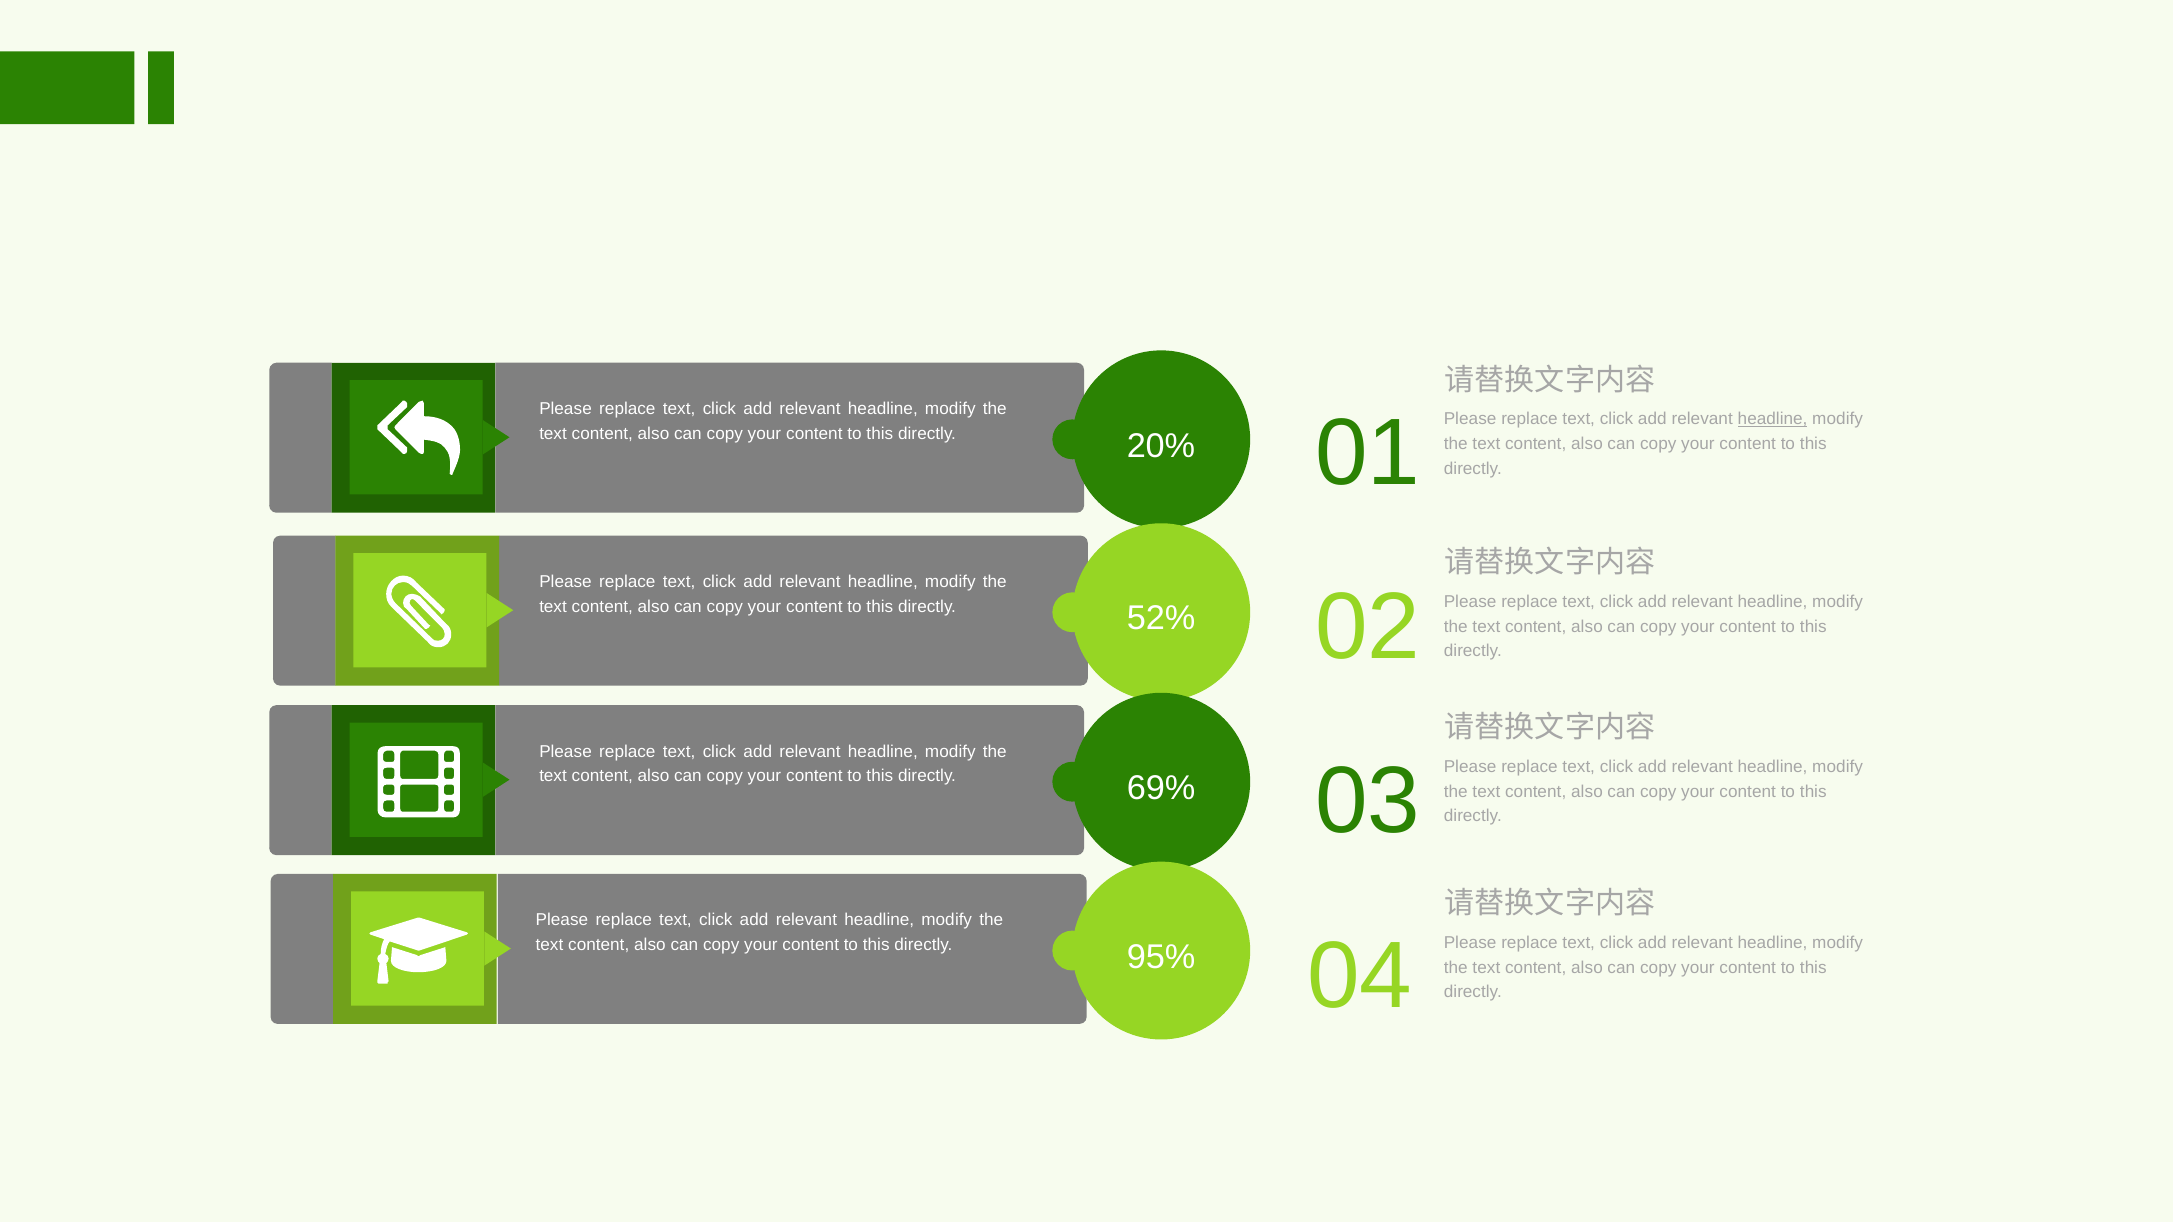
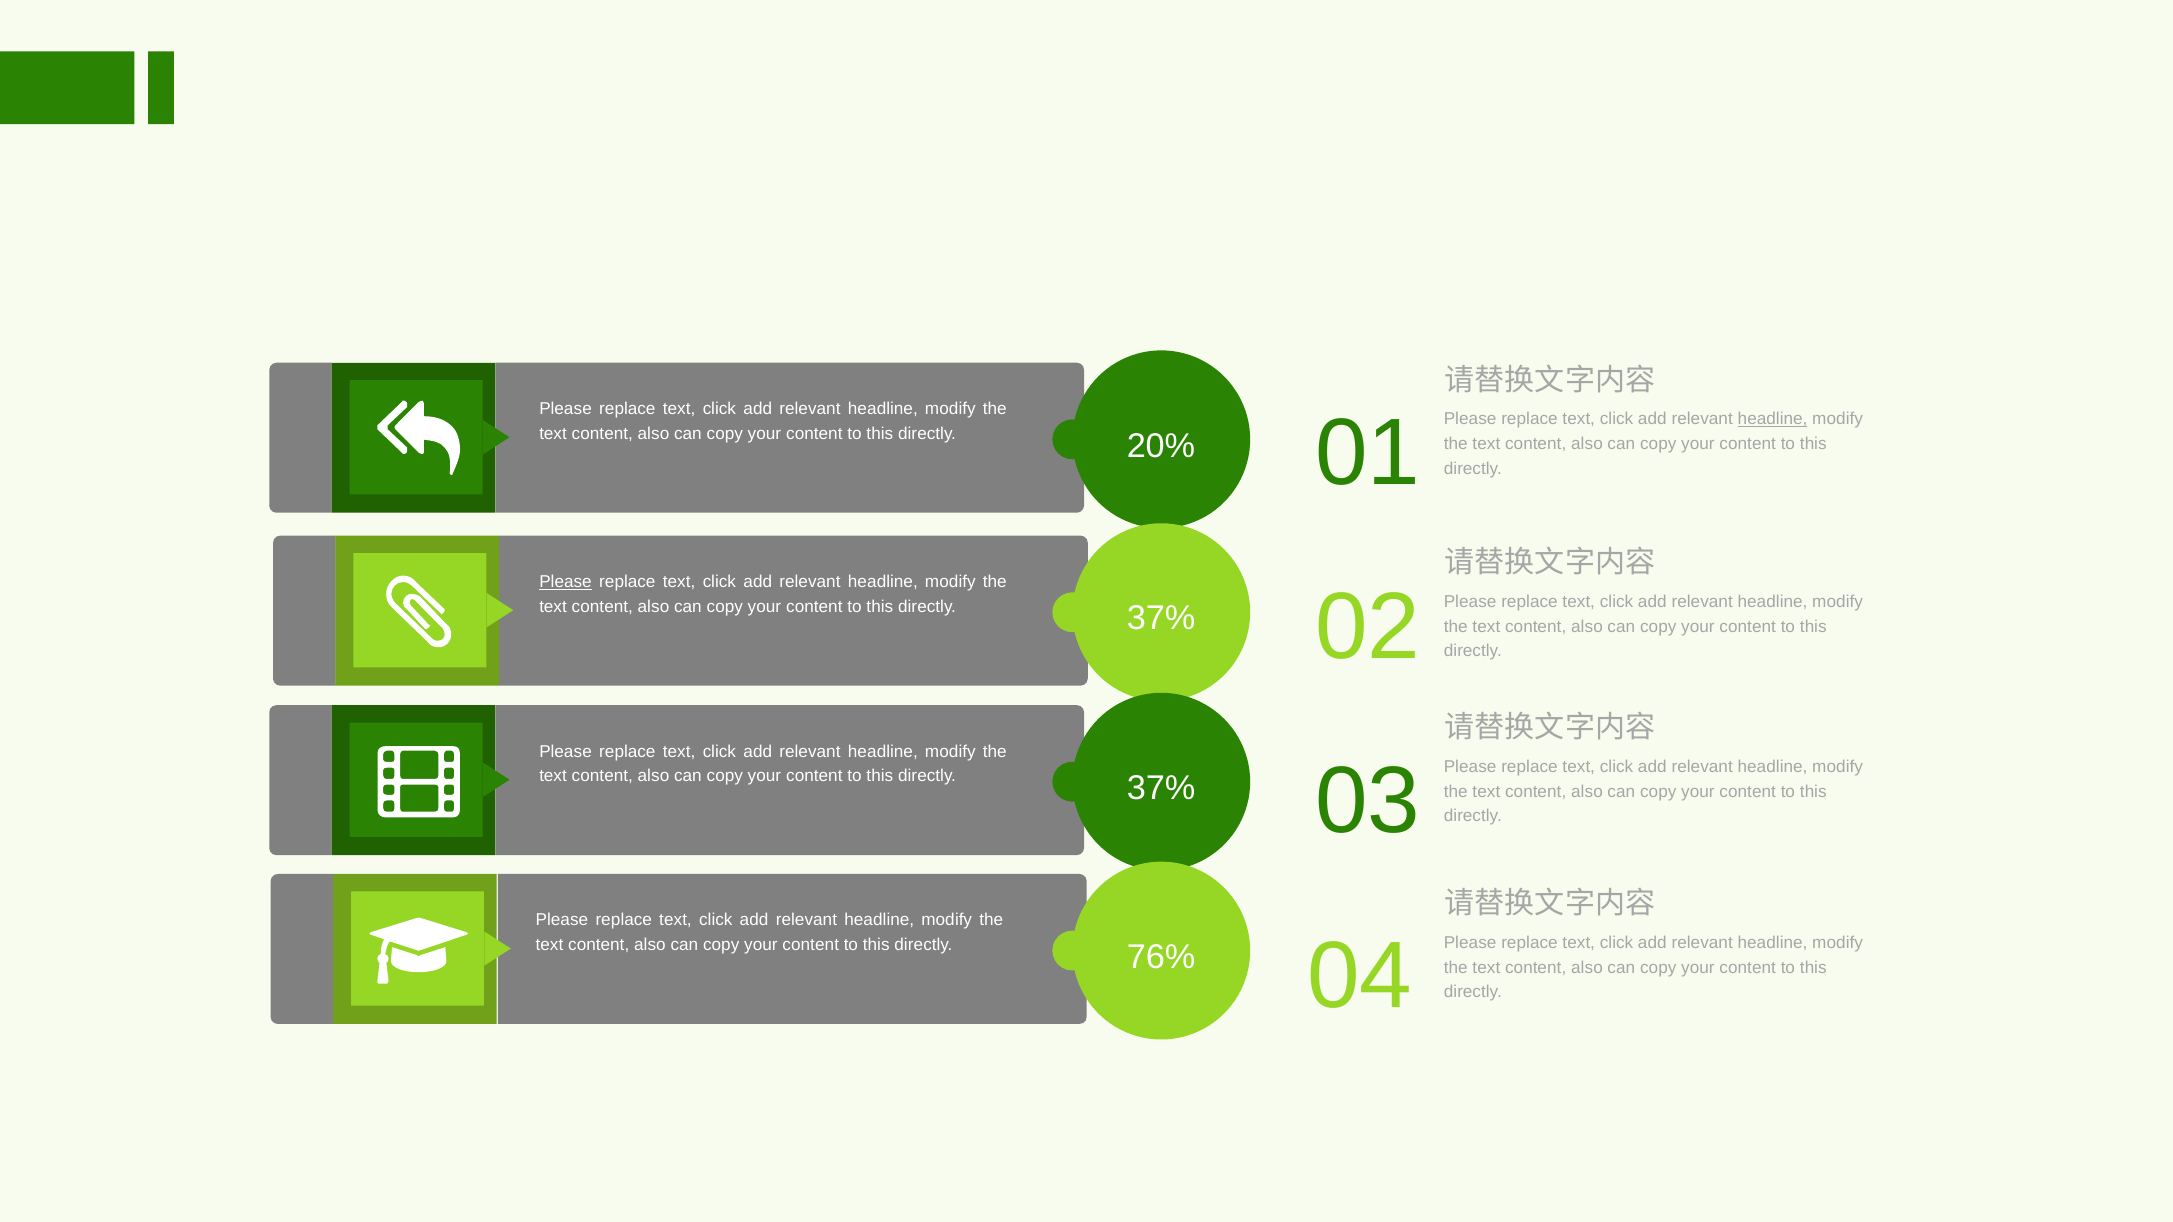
Please underline: none -> present (566, 582)
52%: 52% -> 37% (1161, 619)
69%: 69% -> 37% (1161, 788)
95%: 95% -> 76% (1161, 957)
